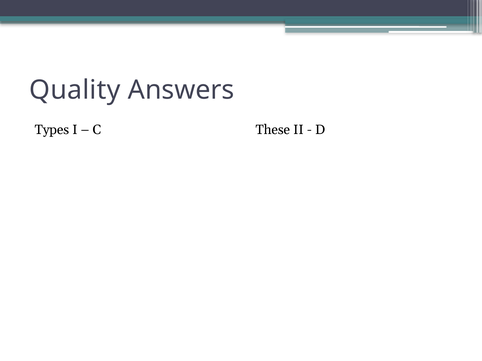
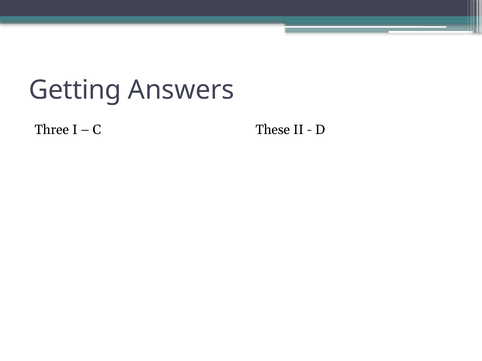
Quality: Quality -> Getting (75, 90)
Types: Types -> Three (52, 130)
